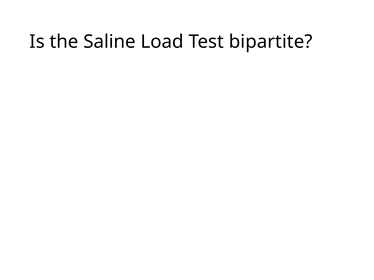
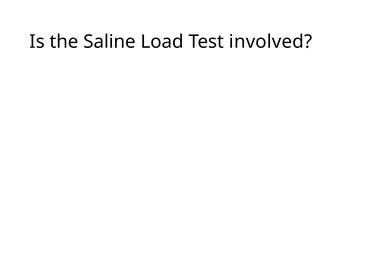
bipartite: bipartite -> involved (271, 42)
